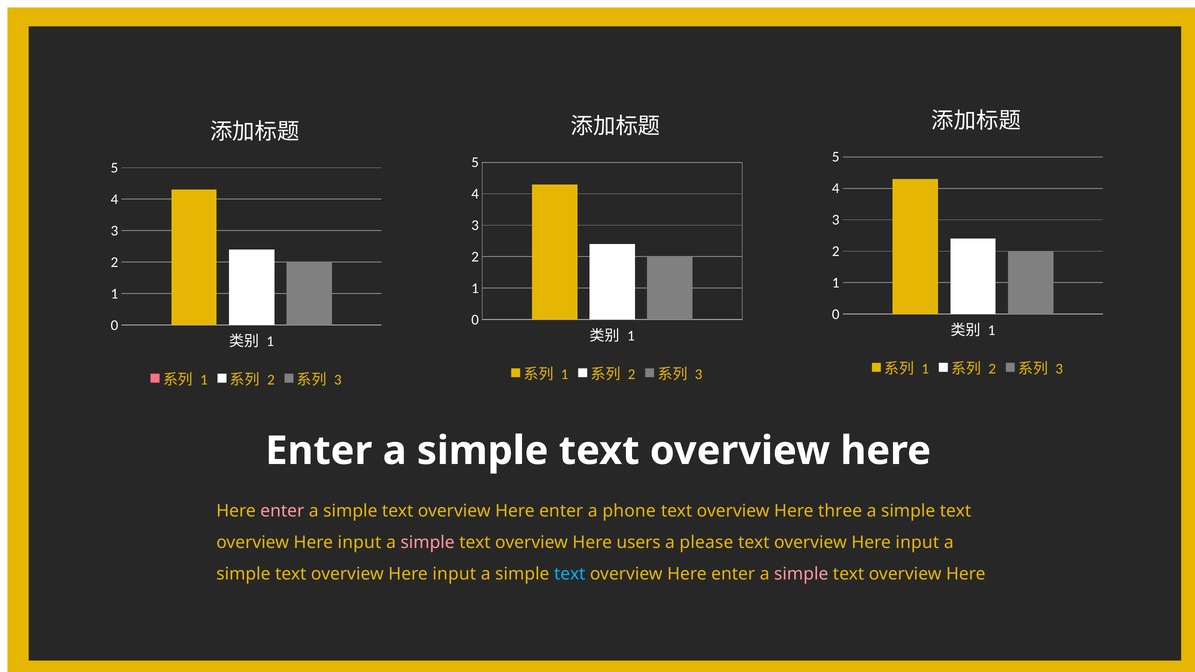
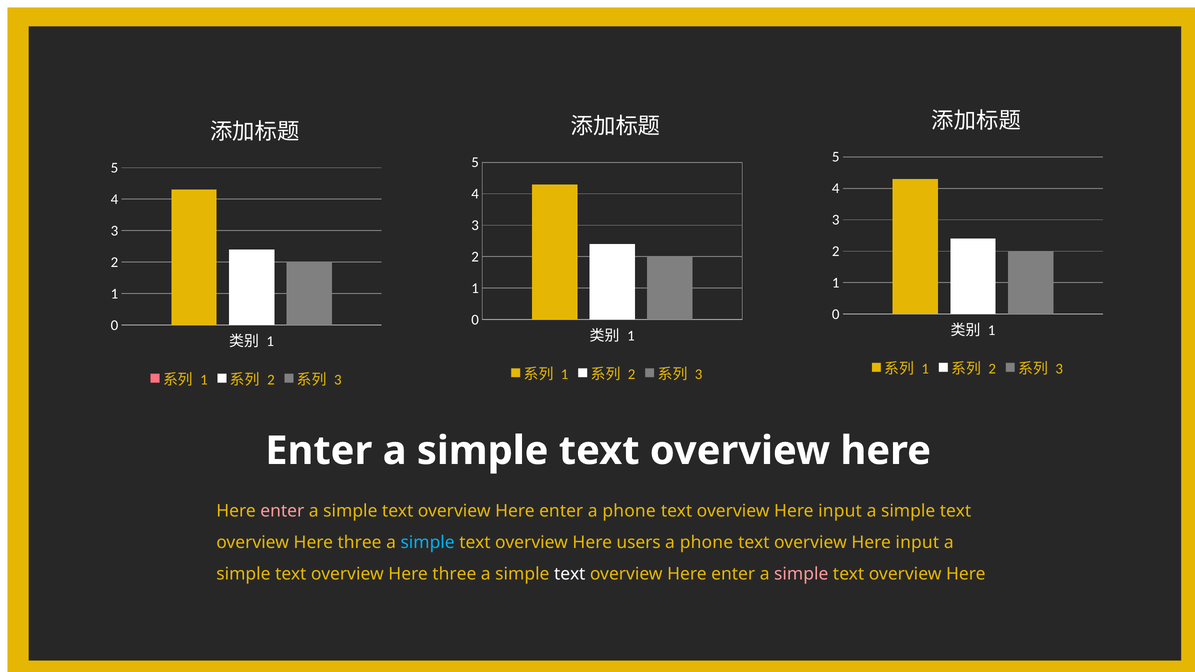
three: three -> input (840, 511)
input: input -> three (360, 543)
simple colour: pink -> light blue (428, 543)
please: please -> phone (706, 543)
input: input -> three (454, 574)
text colour: light blue -> white (570, 574)
